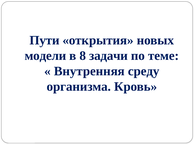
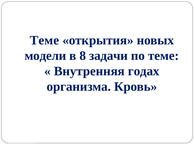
Пути: Пути -> Теме (44, 40)
среду: среду -> годах (144, 71)
